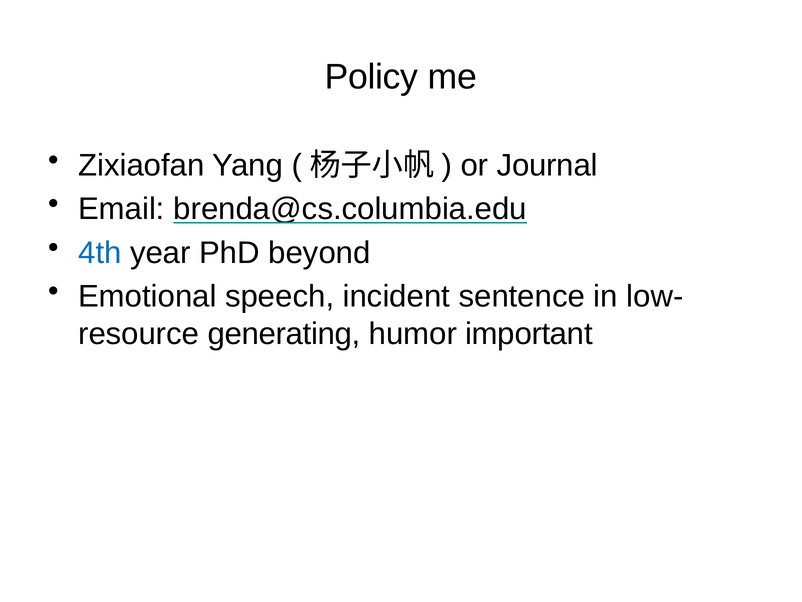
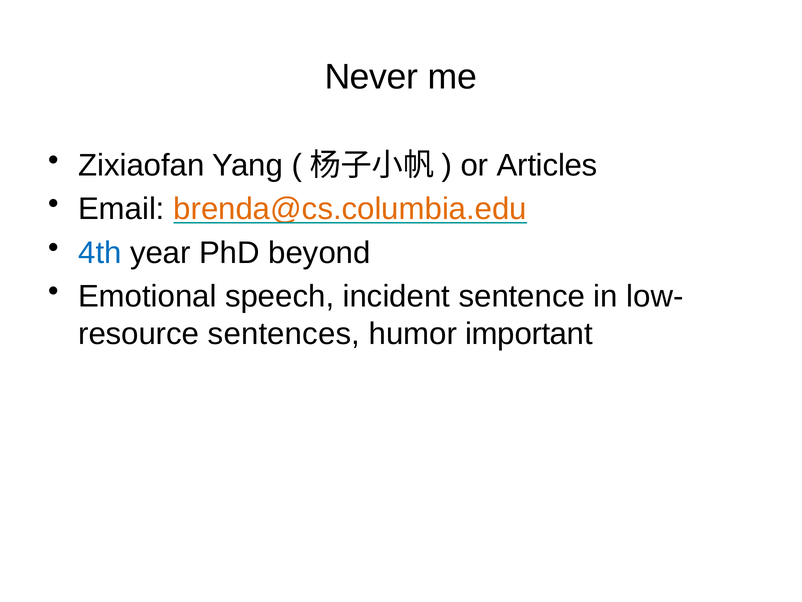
Policy: Policy -> Never (371, 77)
Journal: Journal -> Articles (547, 165)
brenda@cs.columbia.edu colour: black -> orange (350, 209)
generating: generating -> sentences (284, 334)
